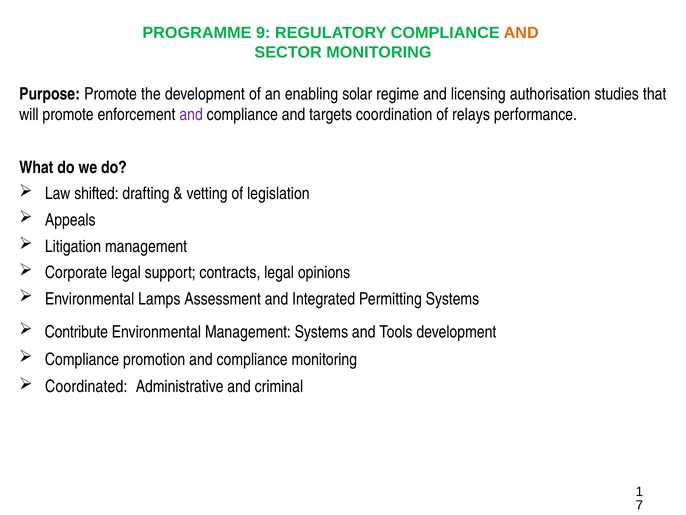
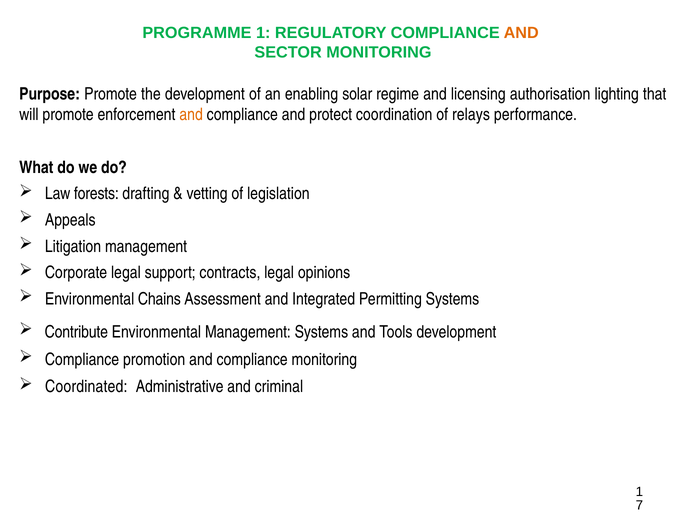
PROGRAMME 9: 9 -> 1 (263, 33)
studies: studies -> lighting (617, 94)
and colour: purple -> orange (191, 115)
targets: targets -> protect (331, 115)
shifted: shifted -> forests (96, 194)
Lamps: Lamps -> Chains (159, 299)
